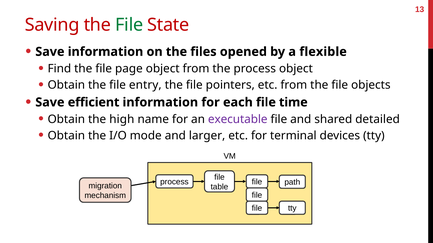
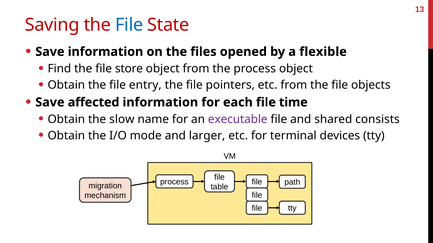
File colour: green -> blue (129, 25)
page: page -> store (129, 69)
efficient: efficient -> affected (94, 103)
high: high -> slow (122, 119)
detailed: detailed -> consists (378, 119)
